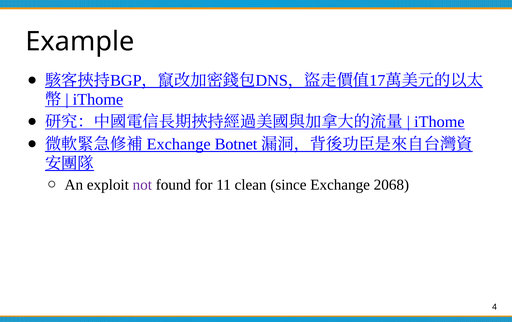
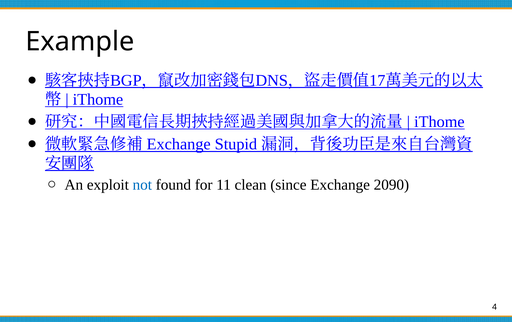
Botnet: Botnet -> Stupid (236, 145)
not colour: purple -> blue (142, 185)
2068: 2068 -> 2090 (391, 185)
